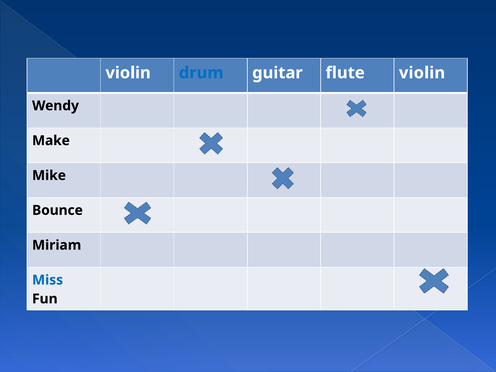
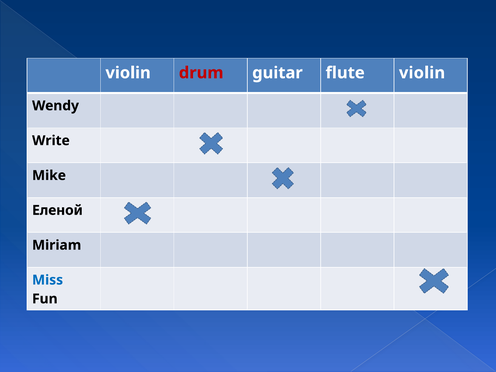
drum colour: blue -> red (201, 73)
Make: Make -> Write (51, 141)
Bounce: Bounce -> Еленой (57, 210)
